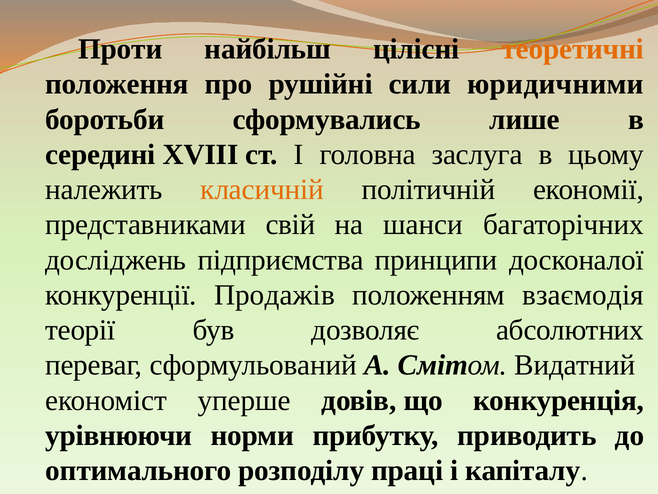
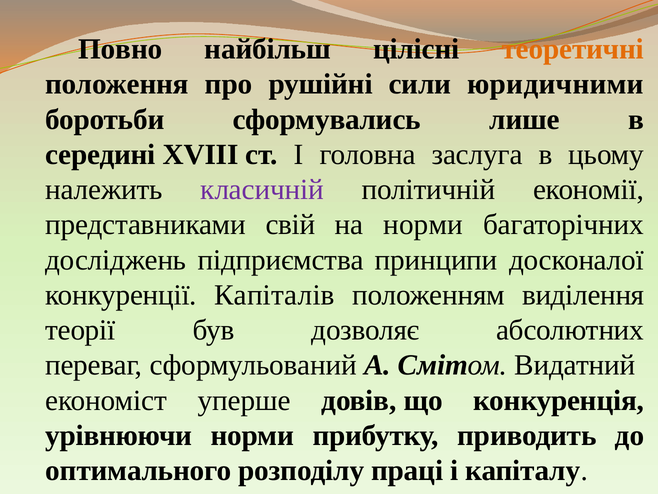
Проти: Проти -> Повно (120, 49)
класичній colour: orange -> purple (262, 189)
на шанси: шанси -> норми (423, 225)
Продажів: Продажів -> Капіталів (274, 295)
взаємодія: взаємодія -> виділення (583, 295)
